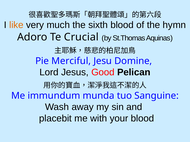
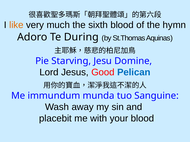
Crucial: Crucial -> During (81, 37)
Merciful: Merciful -> Starving (71, 61)
Pelican colour: black -> blue (134, 73)
